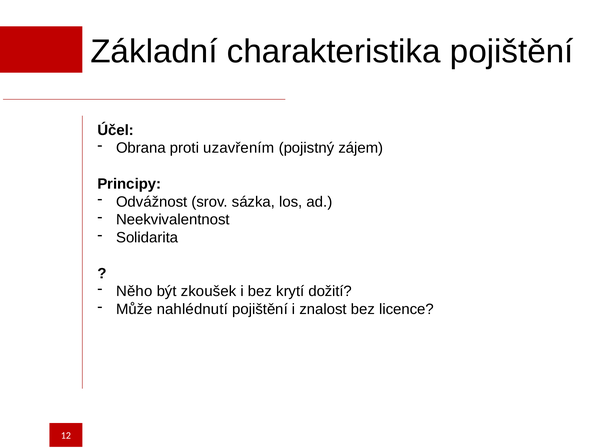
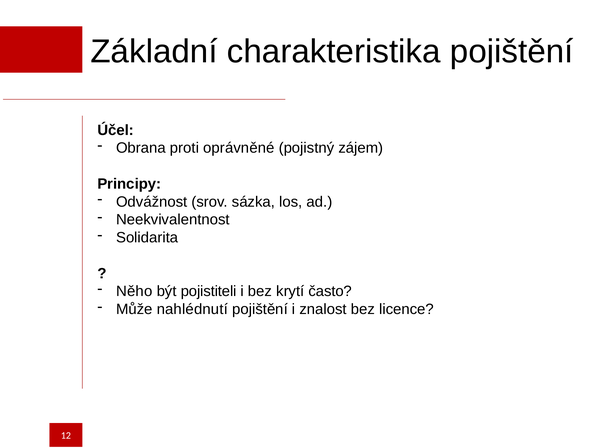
uzavřením: uzavřením -> oprávněné (239, 148)
zkoušek: zkoušek -> pojistiteli (209, 292)
dožití: dožití -> často (330, 292)
